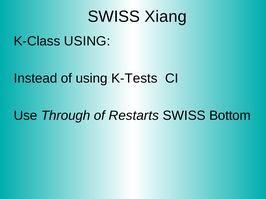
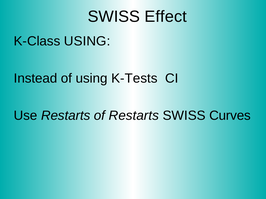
Xiang: Xiang -> Effect (166, 17)
Use Through: Through -> Restarts (66, 116)
Bottom: Bottom -> Curves (230, 116)
